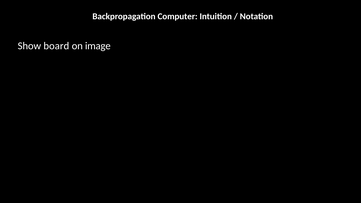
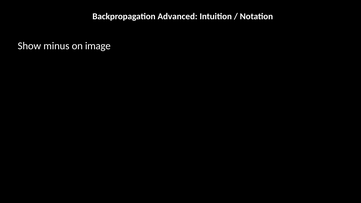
Computer: Computer -> Advanced (178, 16)
board: board -> minus (56, 46)
